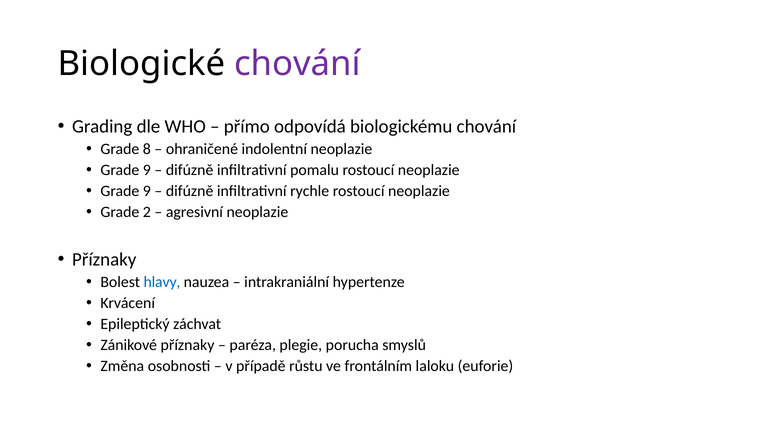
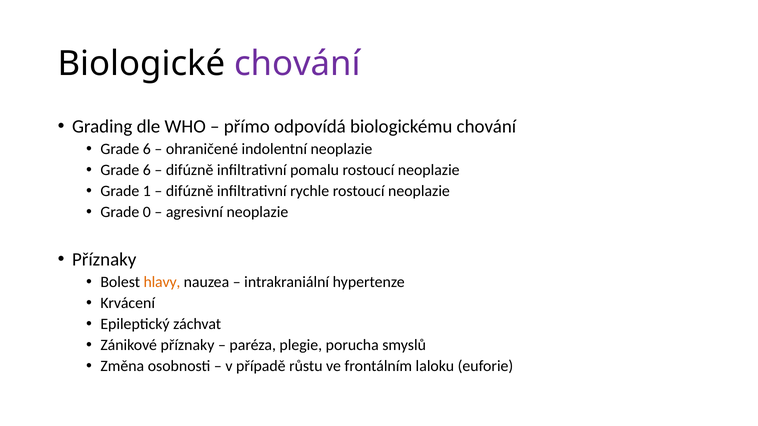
8: 8 -> 6 (147, 149)
9: 9 -> 6 (147, 170)
9: 9 -> 1 (147, 191)
2: 2 -> 0 (147, 212)
hlavy colour: blue -> orange (162, 283)
